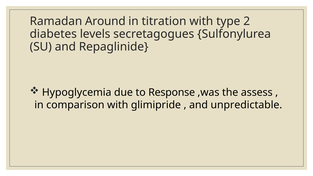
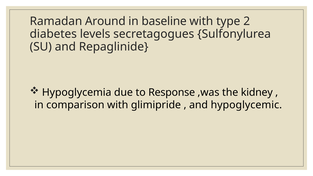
titration: titration -> baseline (164, 21)
assess: assess -> kidney (257, 92)
unpredictable: unpredictable -> hypoglycemic (246, 105)
